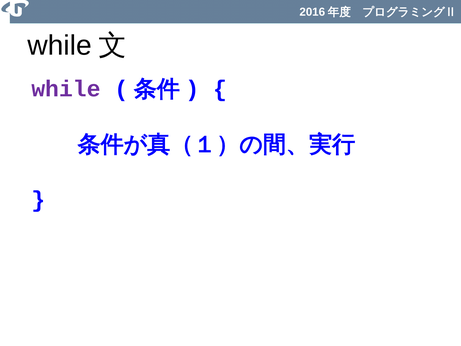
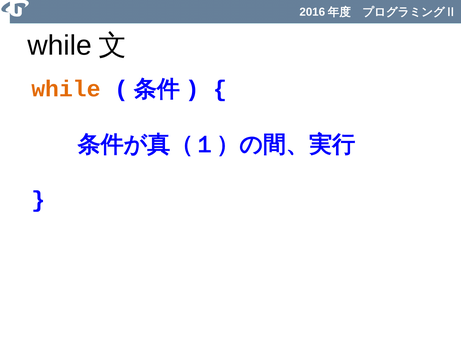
while colour: purple -> orange (66, 89)
